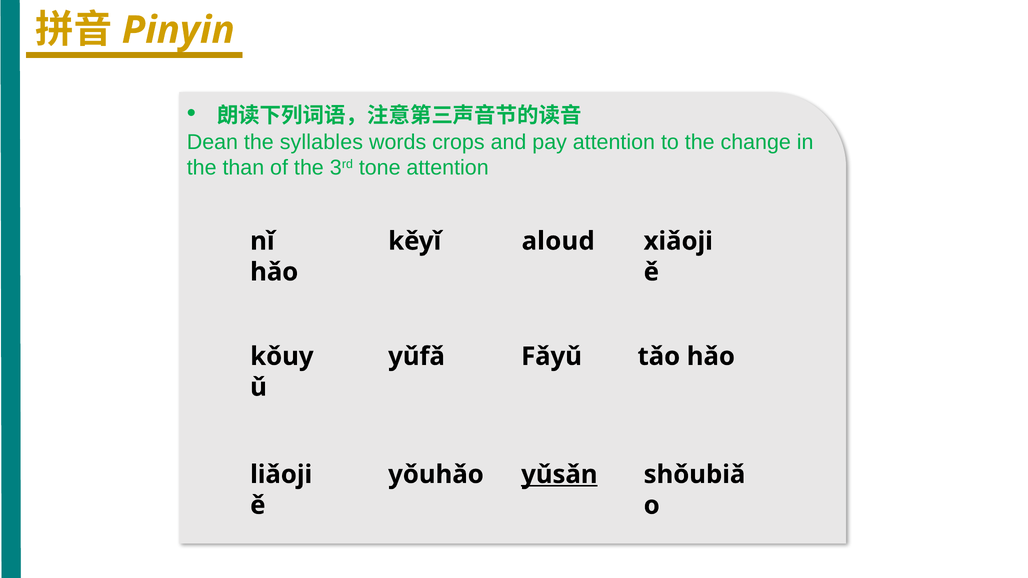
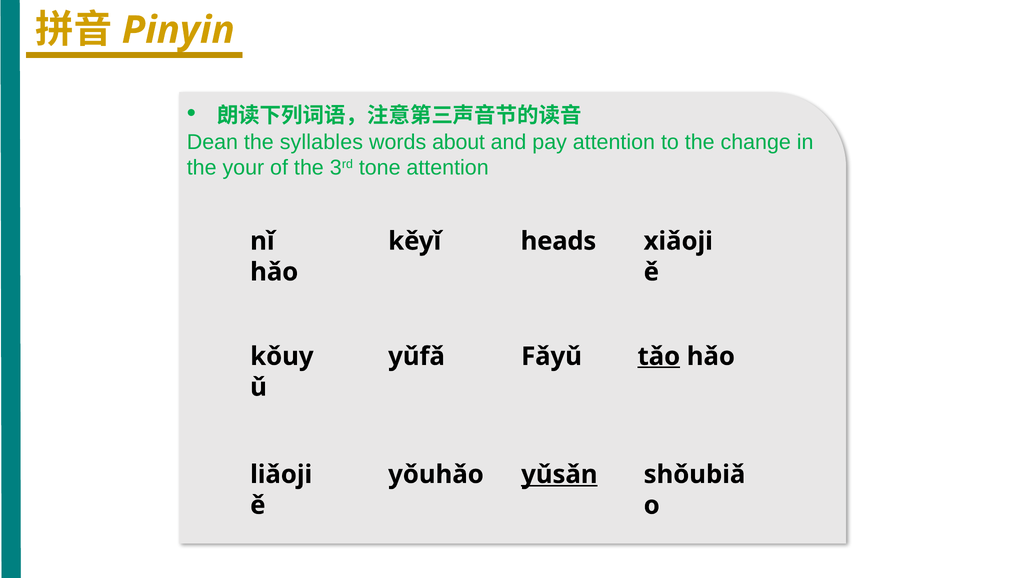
crops: crops -> about (459, 142)
than: than -> your (243, 168)
aloud: aloud -> heads (558, 241)
tǎo underline: none -> present (659, 357)
